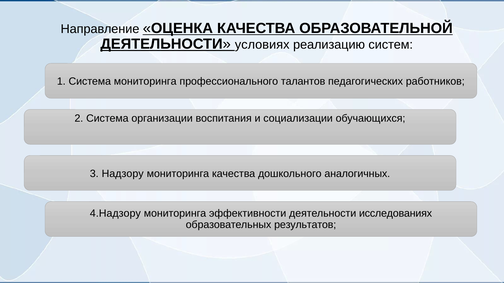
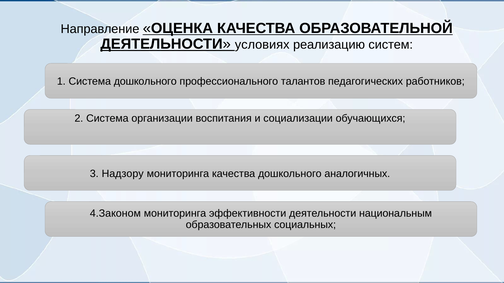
Система мониторинга: мониторинга -> дошкольного (145, 82)
4.Надзору: 4.Надзору -> 4.Законом (115, 214)
исследованиях: исследованиях -> национальным (396, 214)
результатов: результатов -> социальных (305, 225)
